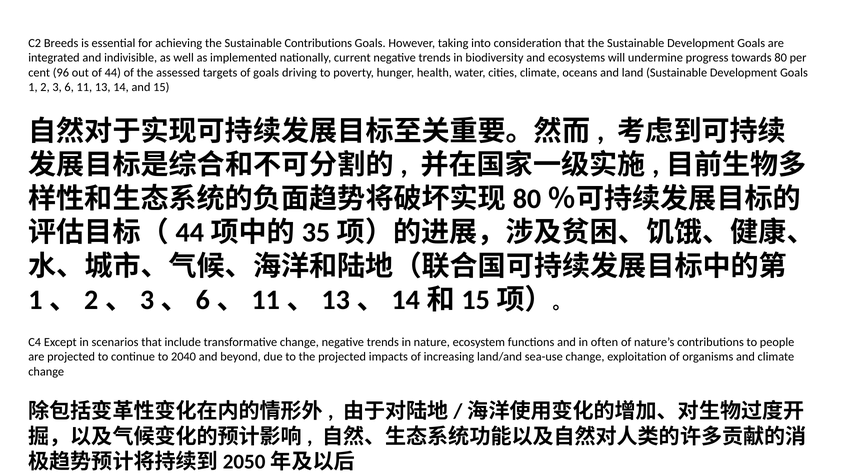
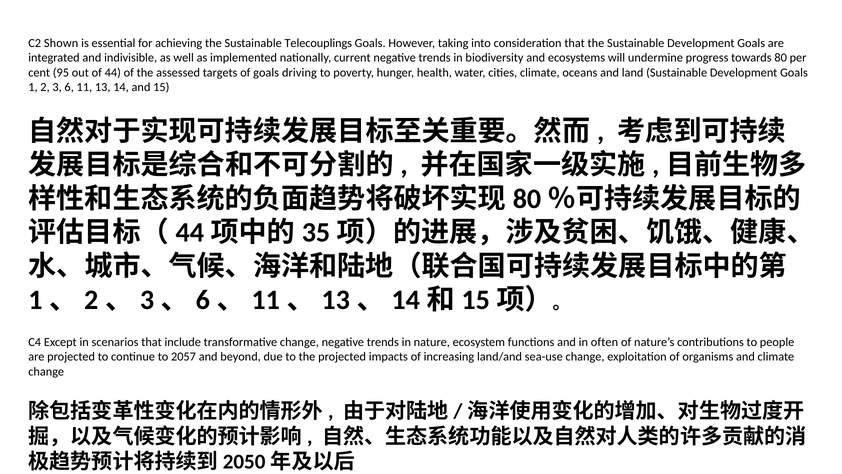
Breeds: Breeds -> Shown (61, 43)
Sustainable Contributions: Contributions -> Telecouplings (318, 43)
96: 96 -> 95 (61, 72)
2040: 2040 -> 2057 (183, 357)
